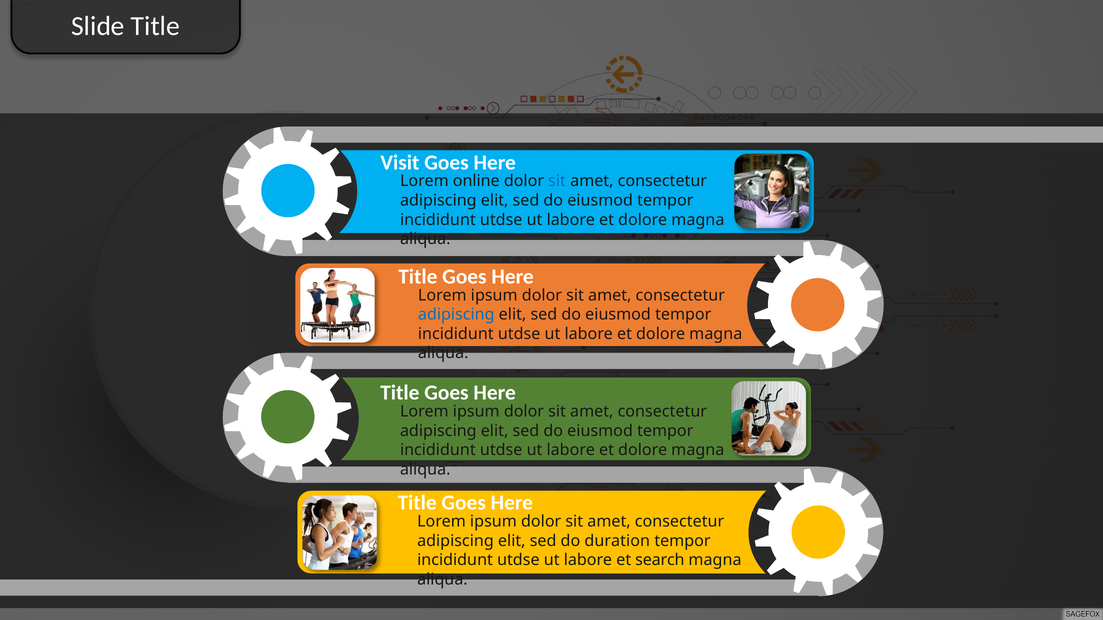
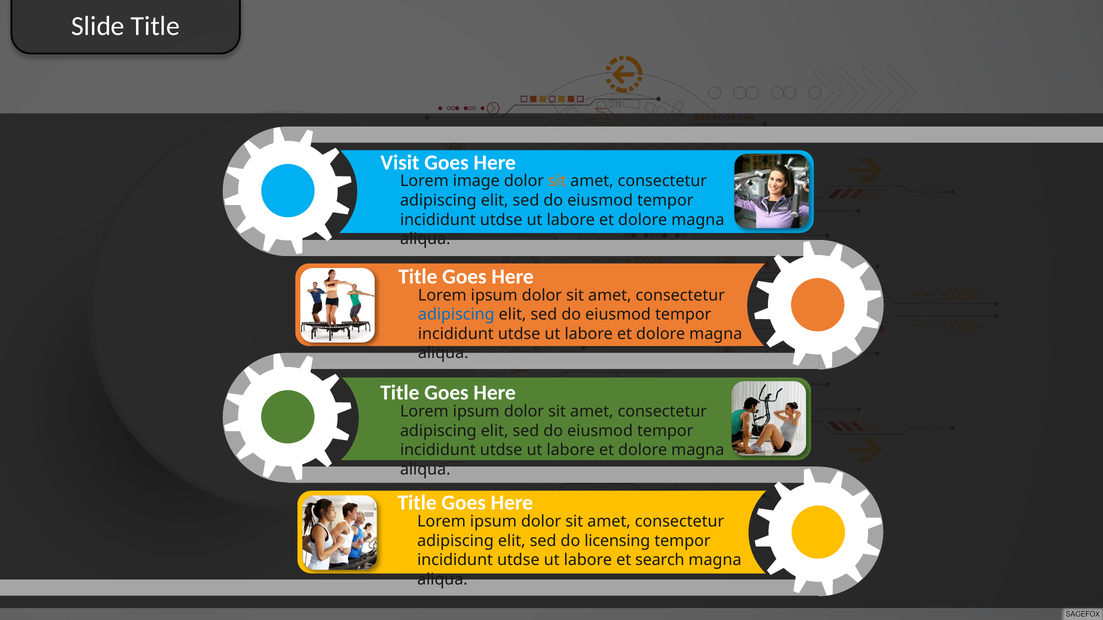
online: online -> image (476, 181)
sit colour: blue -> orange (557, 181)
duration: duration -> licensing (617, 541)
